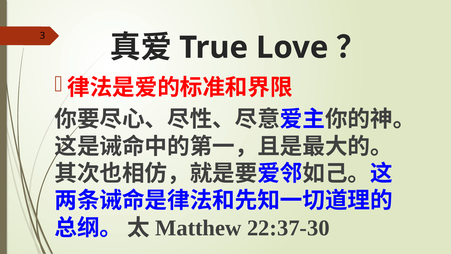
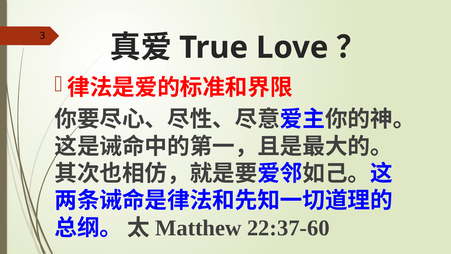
22:37-30: 22:37-30 -> 22:37-60 (288, 228)
